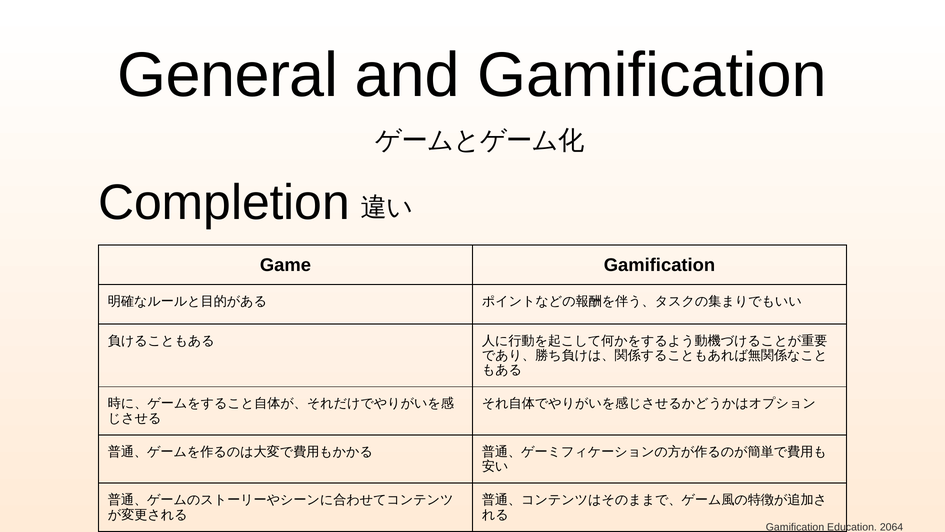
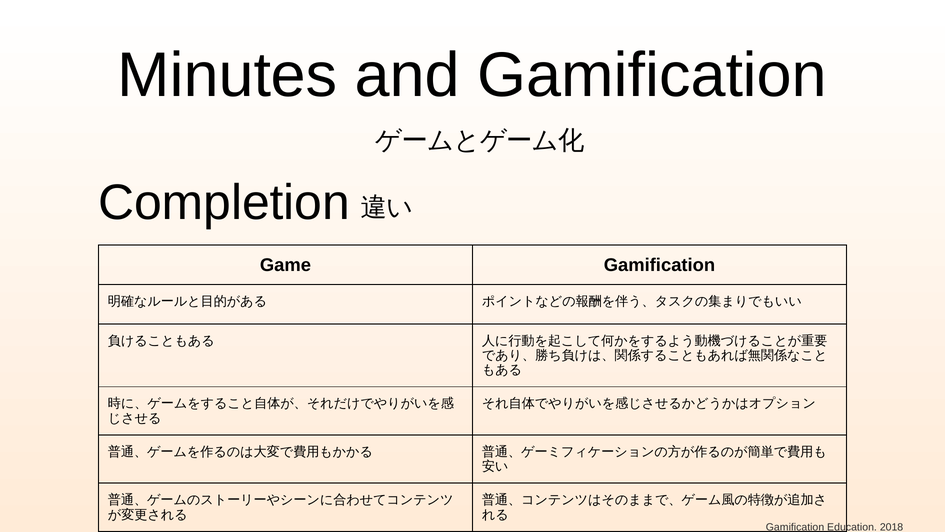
General: General -> Minutes (227, 75)
2064: 2064 -> 2018 (892, 527)
